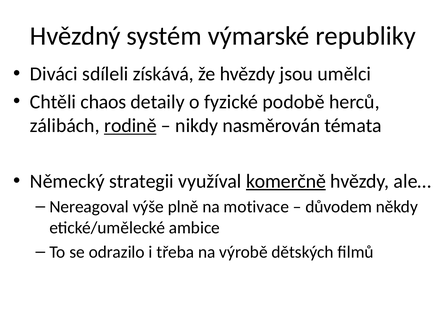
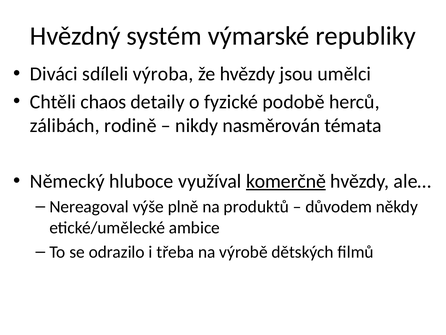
získává: získává -> výroba (163, 74)
rodině underline: present -> none (130, 125)
strategii: strategii -> hluboce (141, 181)
motivace: motivace -> produktů (256, 207)
